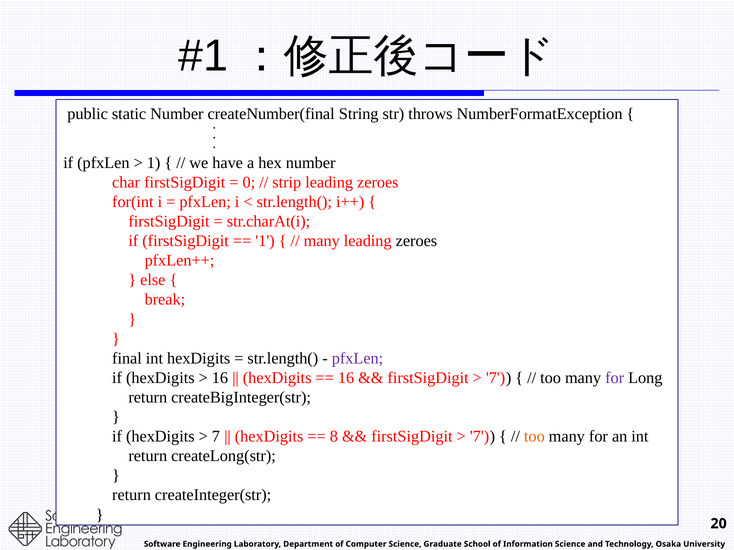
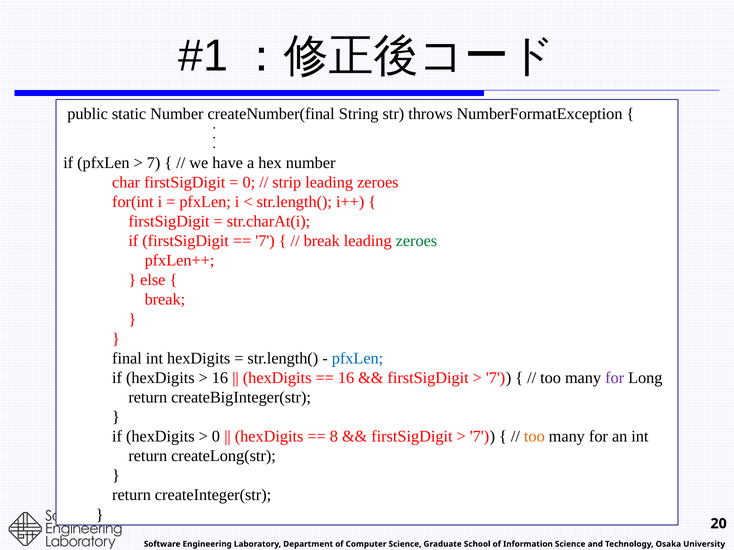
1: 1 -> 7 (154, 163)
1: 1 -> 7 (265, 241)
many: many -> break (322, 241)
zeroes colour: black -> green (416, 241)
pfxLen colour: purple -> blue (358, 359)
7: 7 -> 0 (216, 437)
